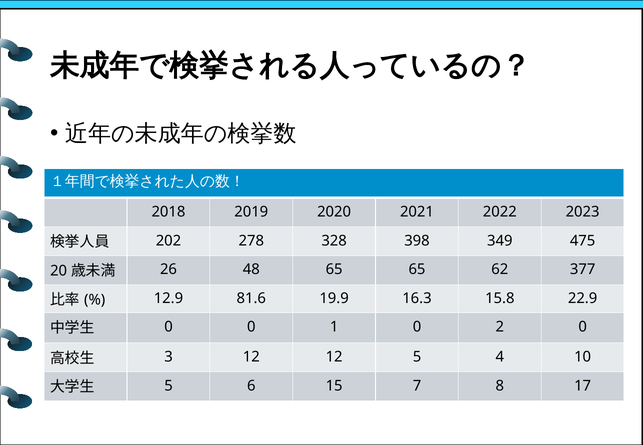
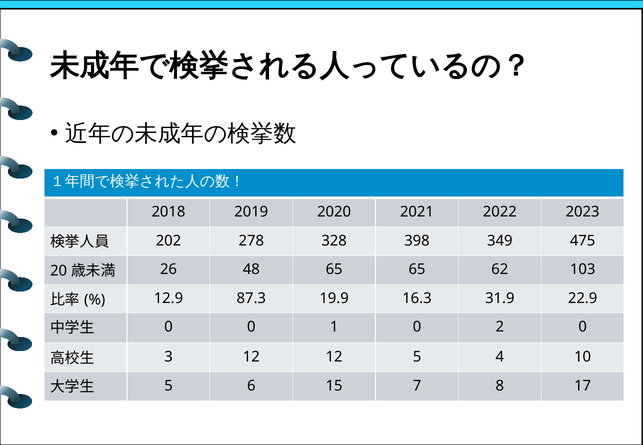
377: 377 -> 103 (583, 270)
81.6: 81.6 -> 87.3 (251, 299)
15.8: 15.8 -> 31.9 (500, 299)
